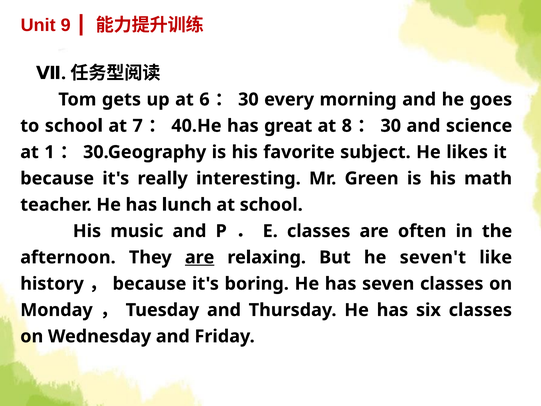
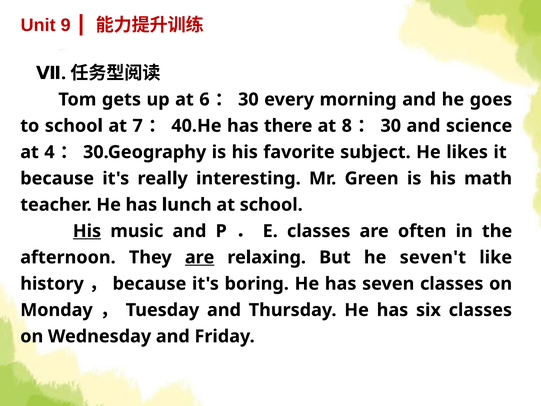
great: great -> there (288, 126)
1: 1 -> 4 (49, 152)
His underline: none -> present (87, 231)
